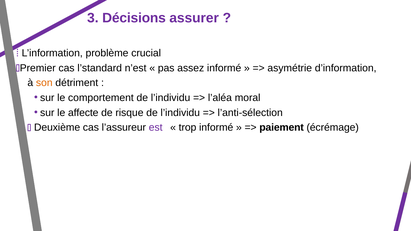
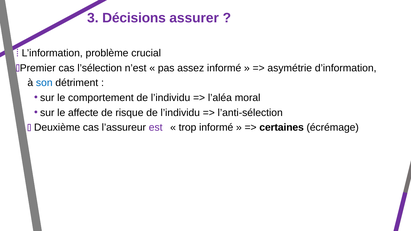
l’standard: l’standard -> l’sélection (100, 68)
son colour: orange -> blue (44, 83)
paiement: paiement -> certaines (282, 128)
